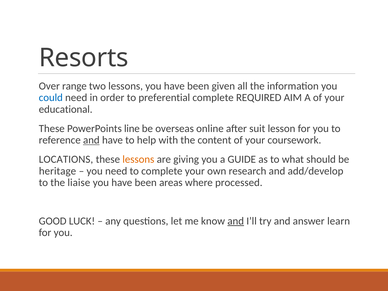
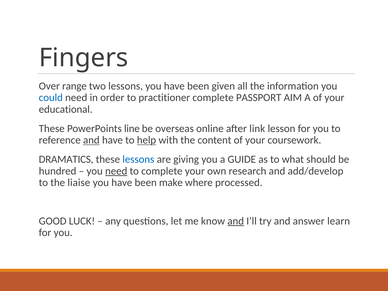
Resorts: Resorts -> Fingers (84, 58)
preferential: preferential -> practitioner (164, 98)
REQUIRED: REQUIRED -> PASSPORT (259, 98)
suit: suit -> link (257, 128)
help underline: none -> present (147, 140)
LOCATIONS: LOCATIONS -> DRAMATICS (66, 159)
lessons colour: orange -> blue (138, 159)
heritage: heritage -> hundred (58, 171)
need underline: none -> present (116, 171)
areas: areas -> make (171, 183)
